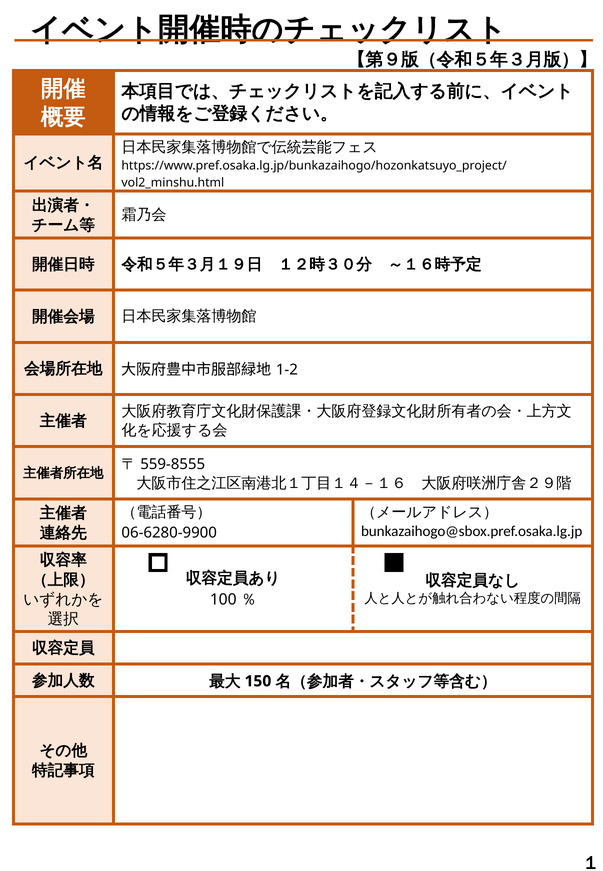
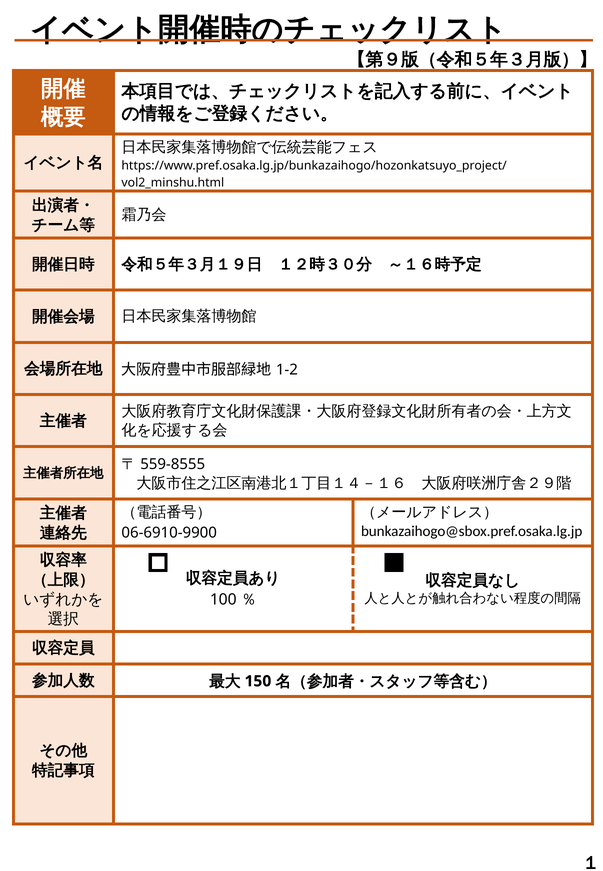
06-6280-9900: 06-6280-9900 -> 06-6910-9900 (169, 533)
